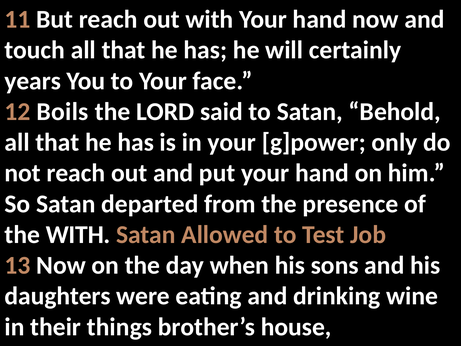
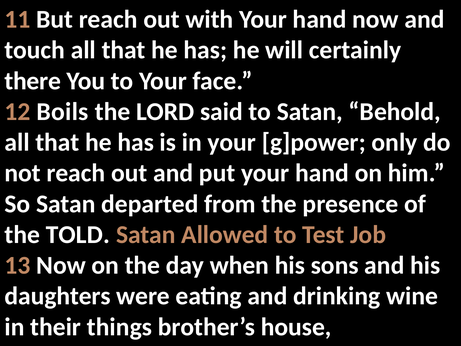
years: years -> there (33, 81)
the WITH: WITH -> TOLD (78, 235)
